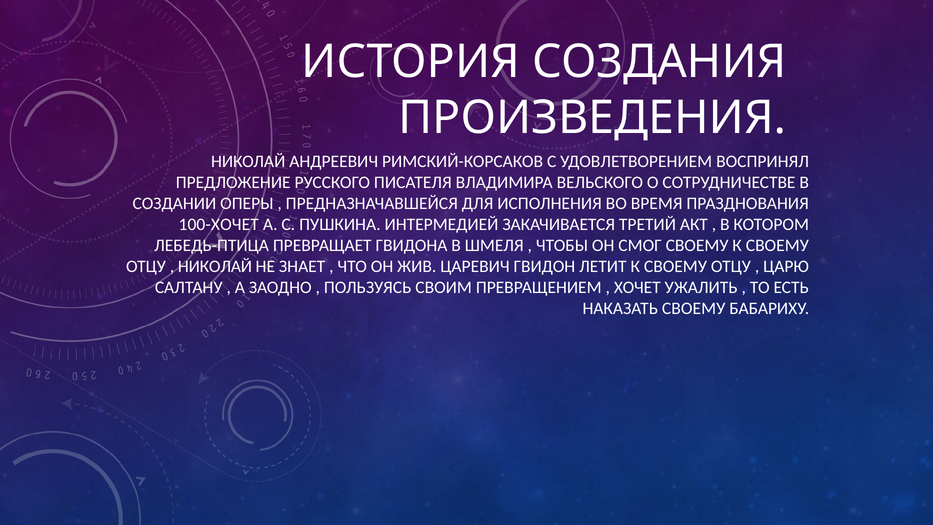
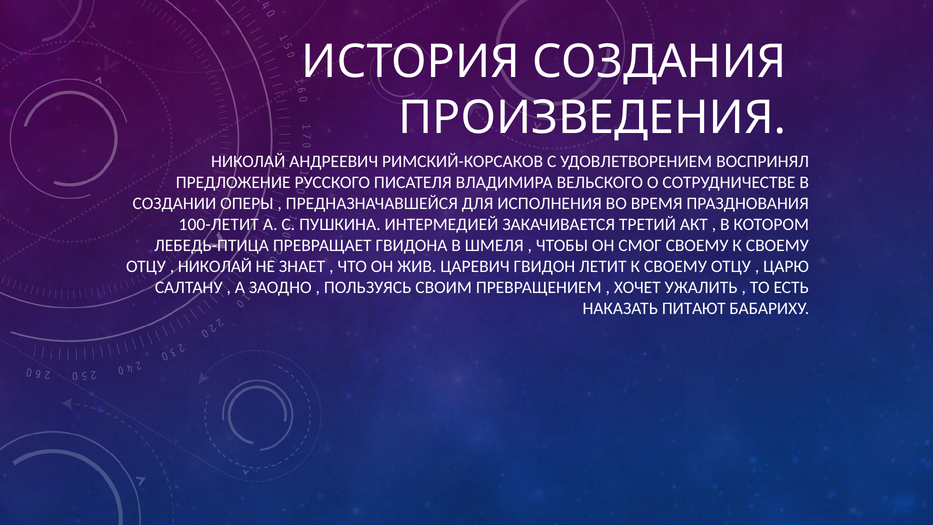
100-ХОЧЕТ: 100-ХОЧЕТ -> 100-ЛЕТИТ (219, 225)
НАКАЗАТЬ СВОЕМУ: СВОЕМУ -> ПИТАЮТ (694, 308)
